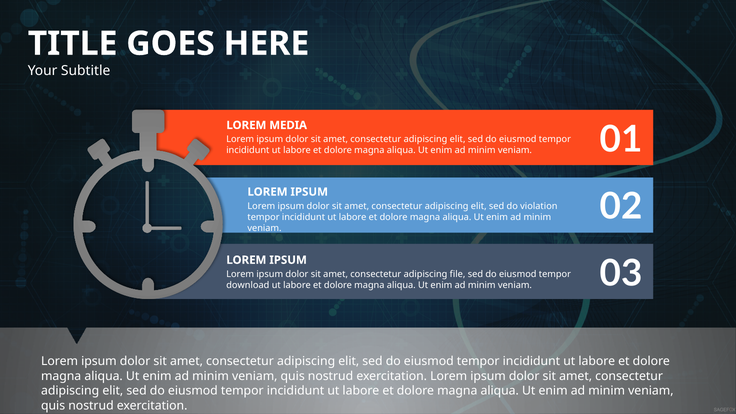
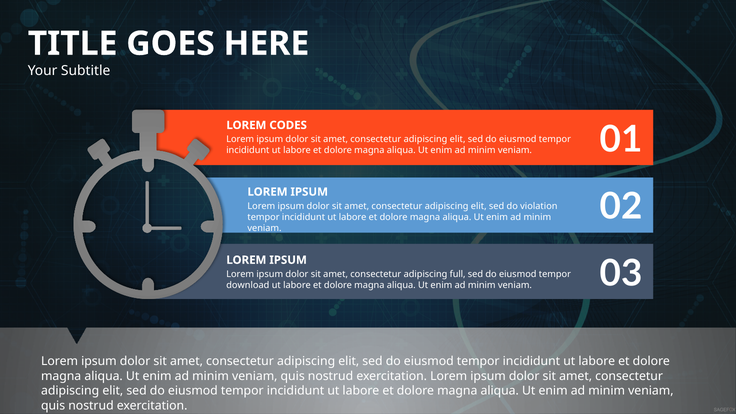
MEDIA: MEDIA -> CODES (288, 125)
file: file -> full (458, 274)
